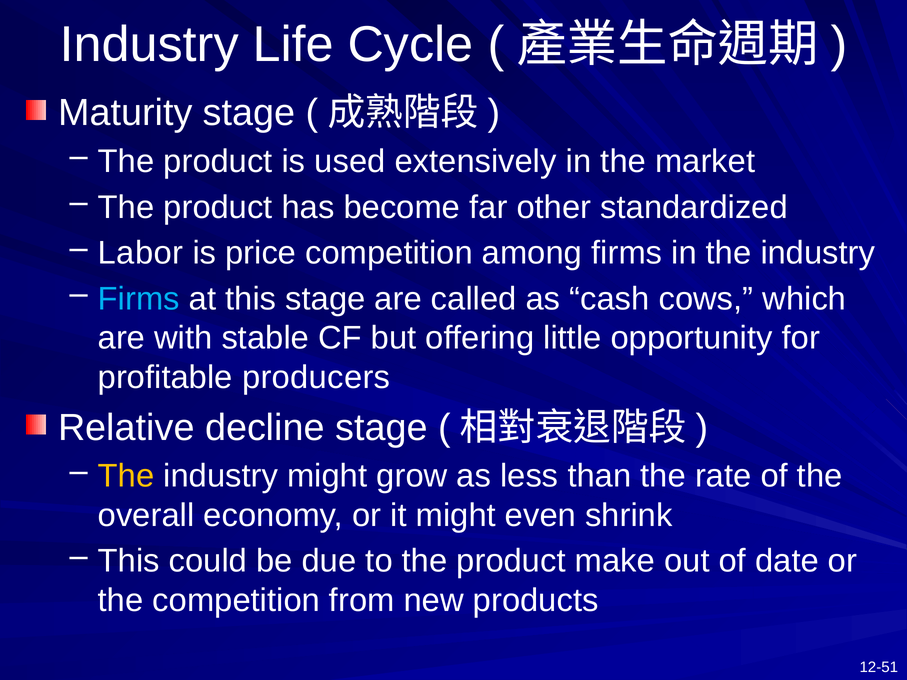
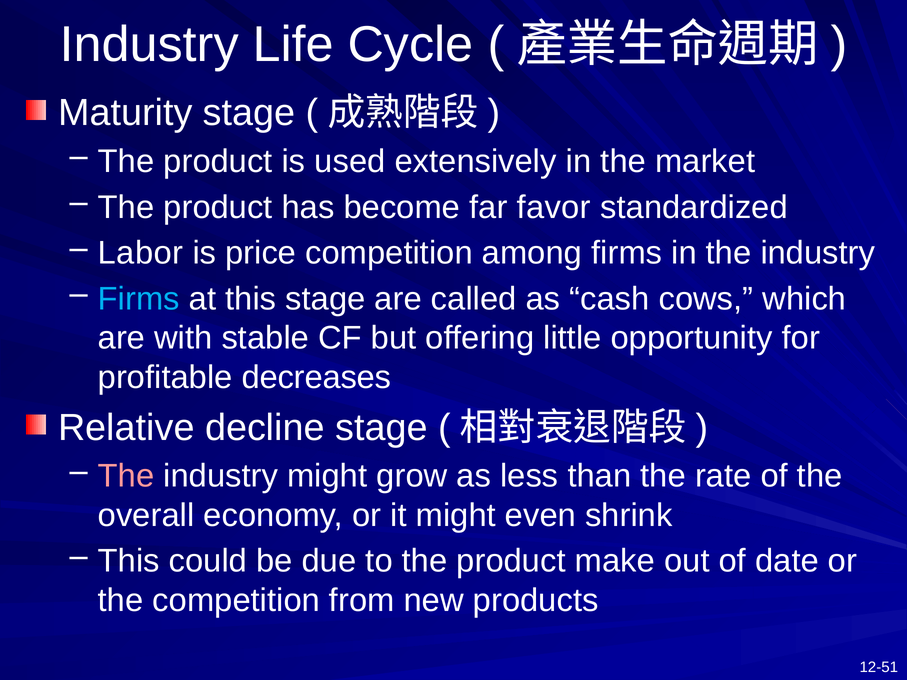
other: other -> favor (554, 207)
producers: producers -> decreases (316, 377)
The colour: yellow -> pink (126, 476)
